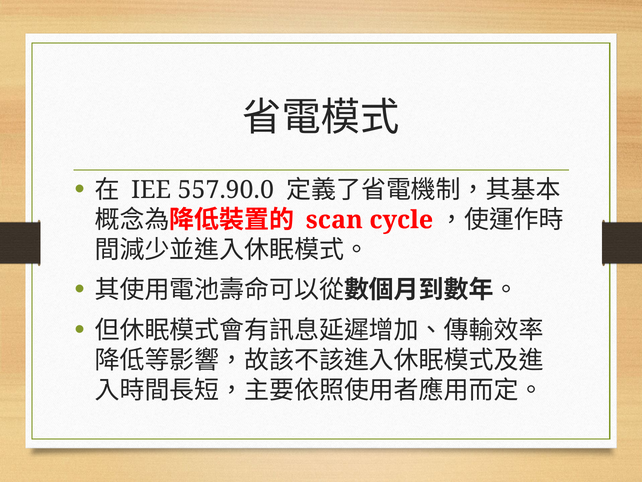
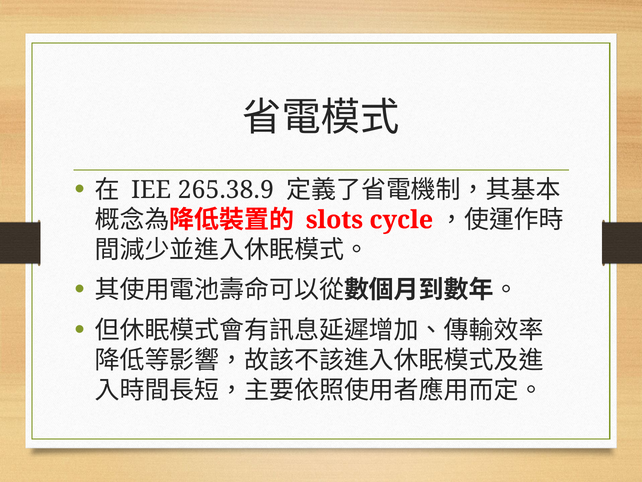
557.90.0: 557.90.0 -> 265.38.9 (226, 190)
scan: scan -> slots (334, 220)
